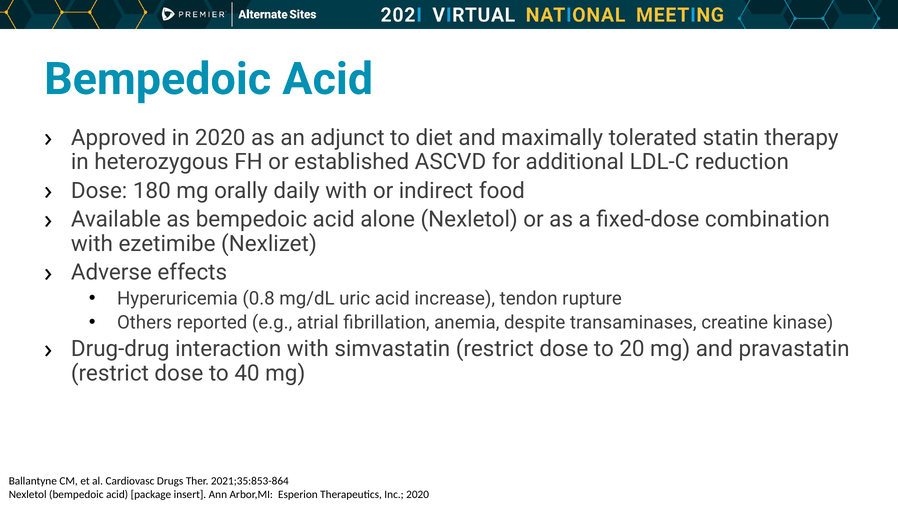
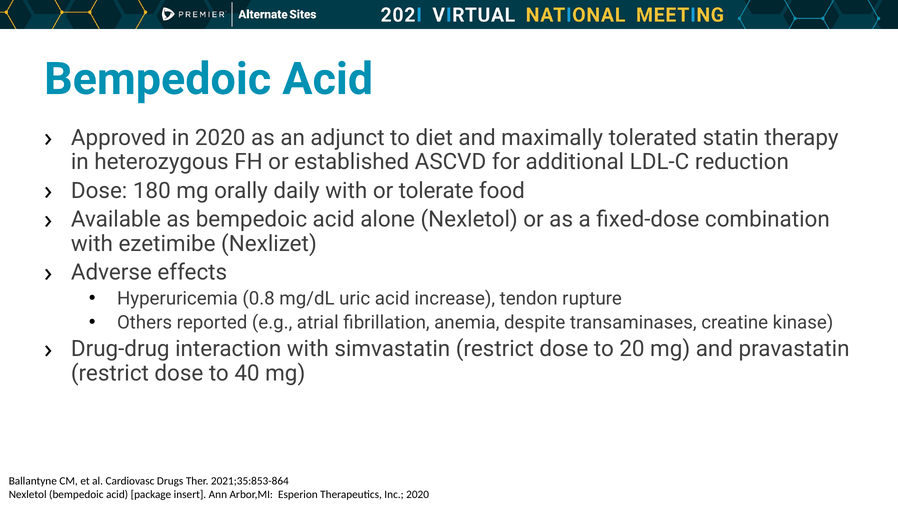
indirect: indirect -> tolerate (436, 191)
